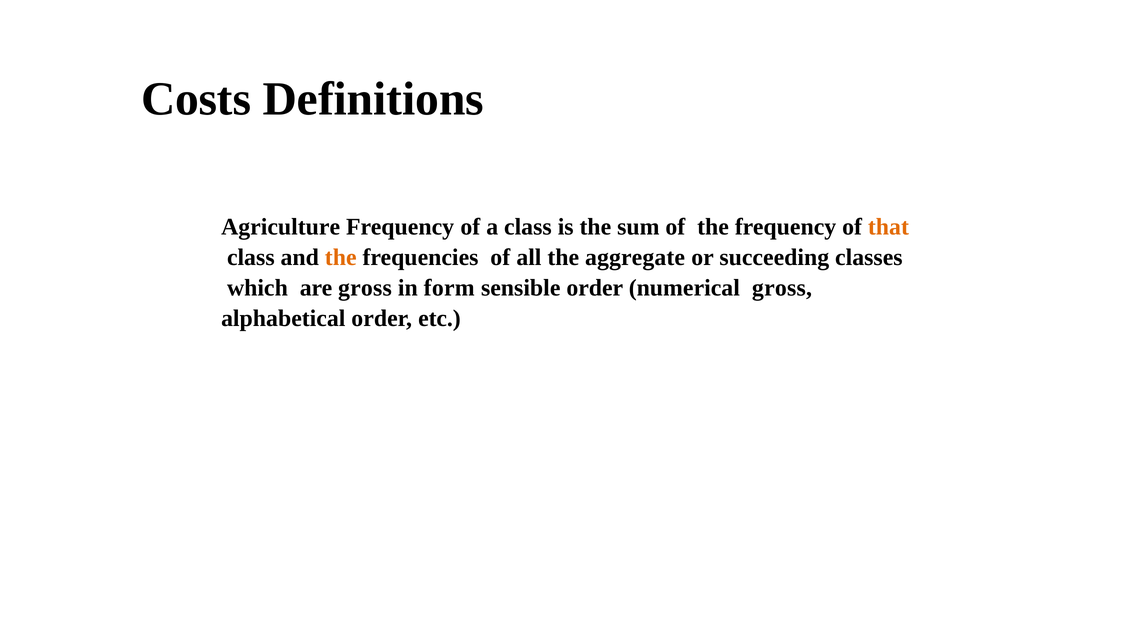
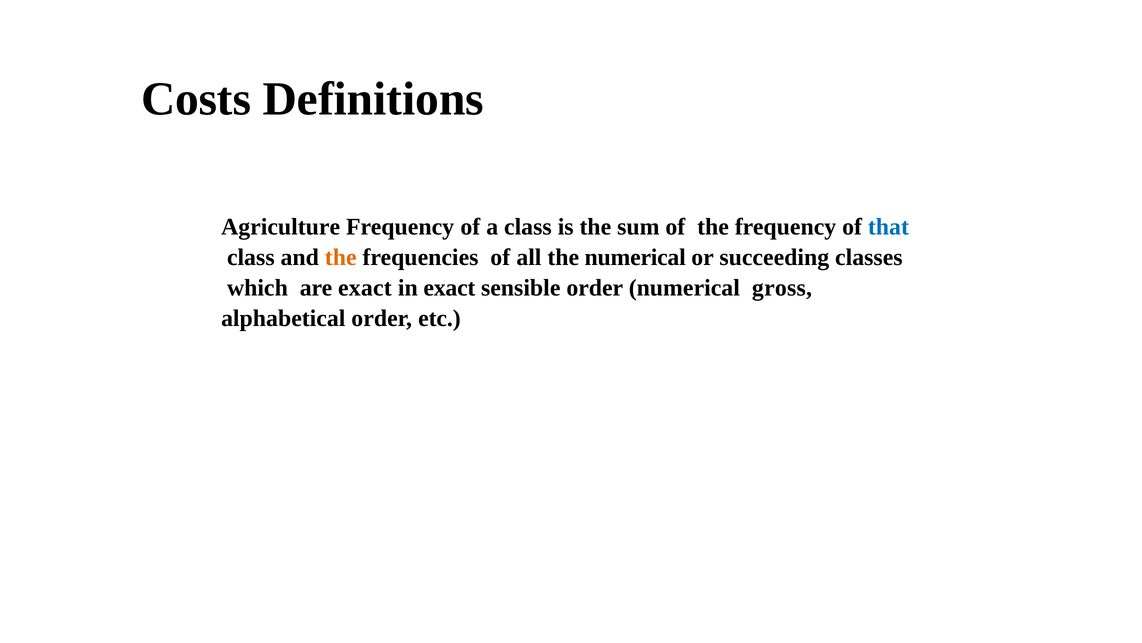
that colour: orange -> blue (888, 227)
the aggregate: aggregate -> numerical (635, 257)
are gross: gross -> exact (365, 288)
in form: form -> exact (449, 288)
